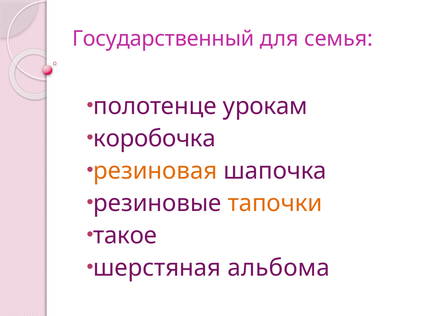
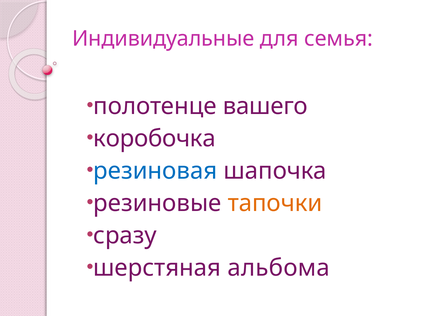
Государственный: Государственный -> Индивидуальные (163, 39)
урокам: урокам -> вашего (265, 106)
резиновая colour: orange -> blue (155, 171)
такое: такое -> сразу (125, 235)
